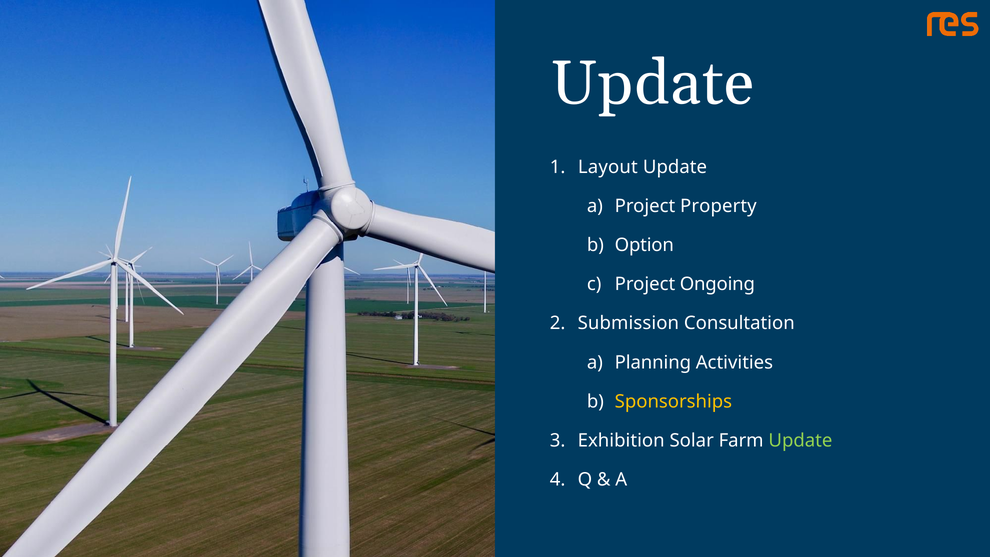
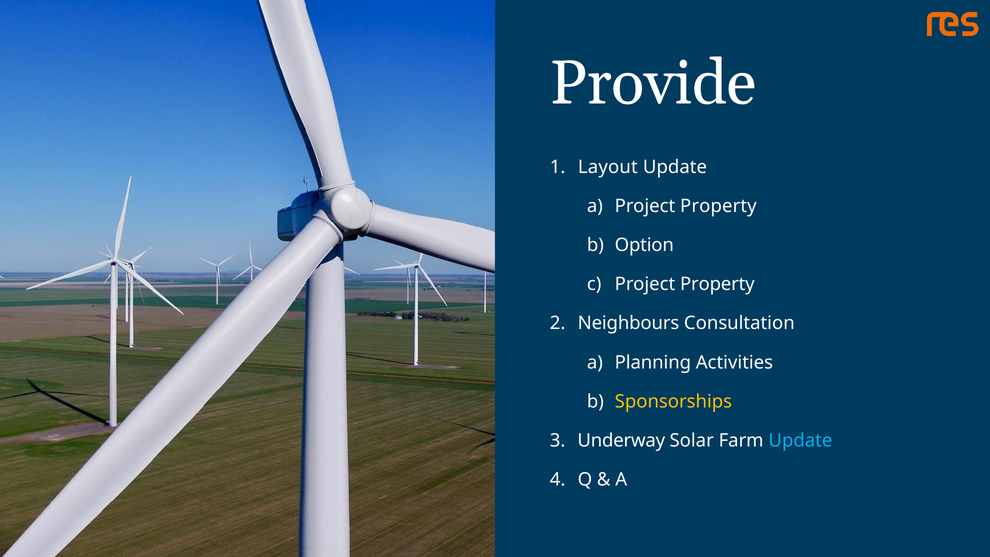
Update: Update -> Provide (653, 83)
Ongoing: Ongoing -> Property (717, 284)
Submission: Submission -> Neighbours (628, 323)
Exhibition: Exhibition -> Underway (621, 441)
Update colour: light green -> light blue (800, 441)
